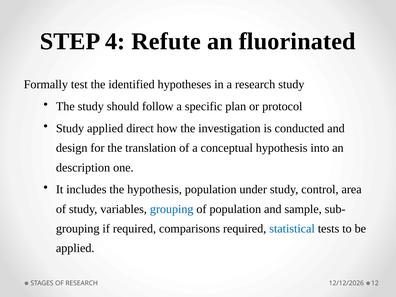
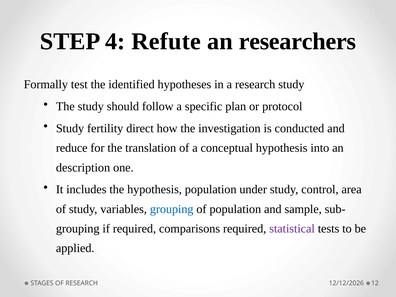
fluorinated: fluorinated -> researchers (297, 41)
Study applied: applied -> fertility (105, 128)
design: design -> reduce (72, 148)
statistical colour: blue -> purple (292, 229)
